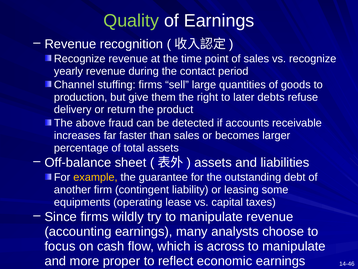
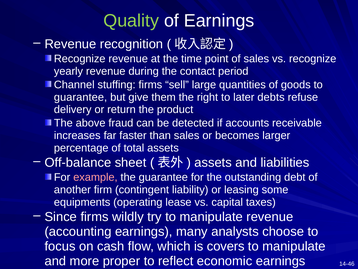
production: production -> guarantee (81, 97)
example colour: yellow -> pink (95, 177)
across: across -> covers (226, 246)
